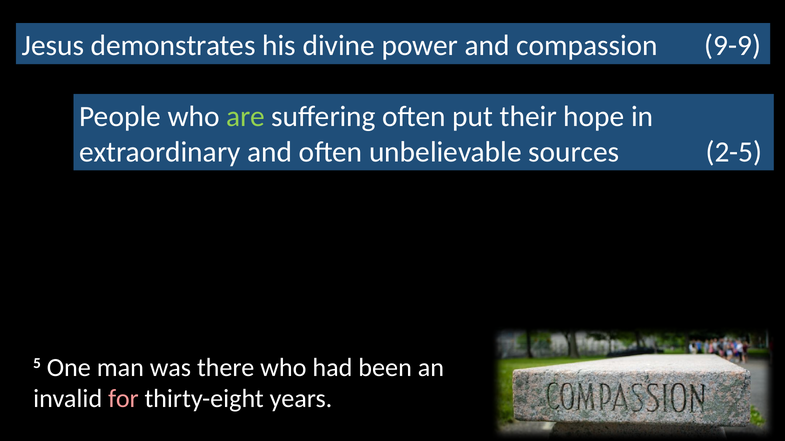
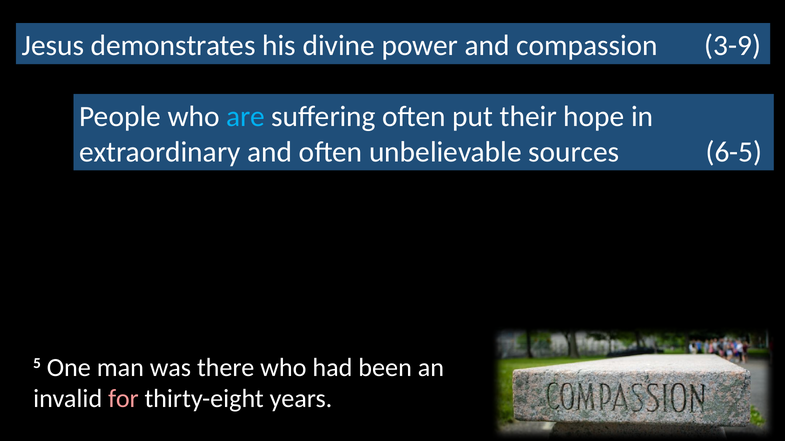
9-9: 9-9 -> 3-9 (733, 46)
are colour: light green -> light blue (246, 117)
2-5: 2-5 -> 6-5 (734, 152)
